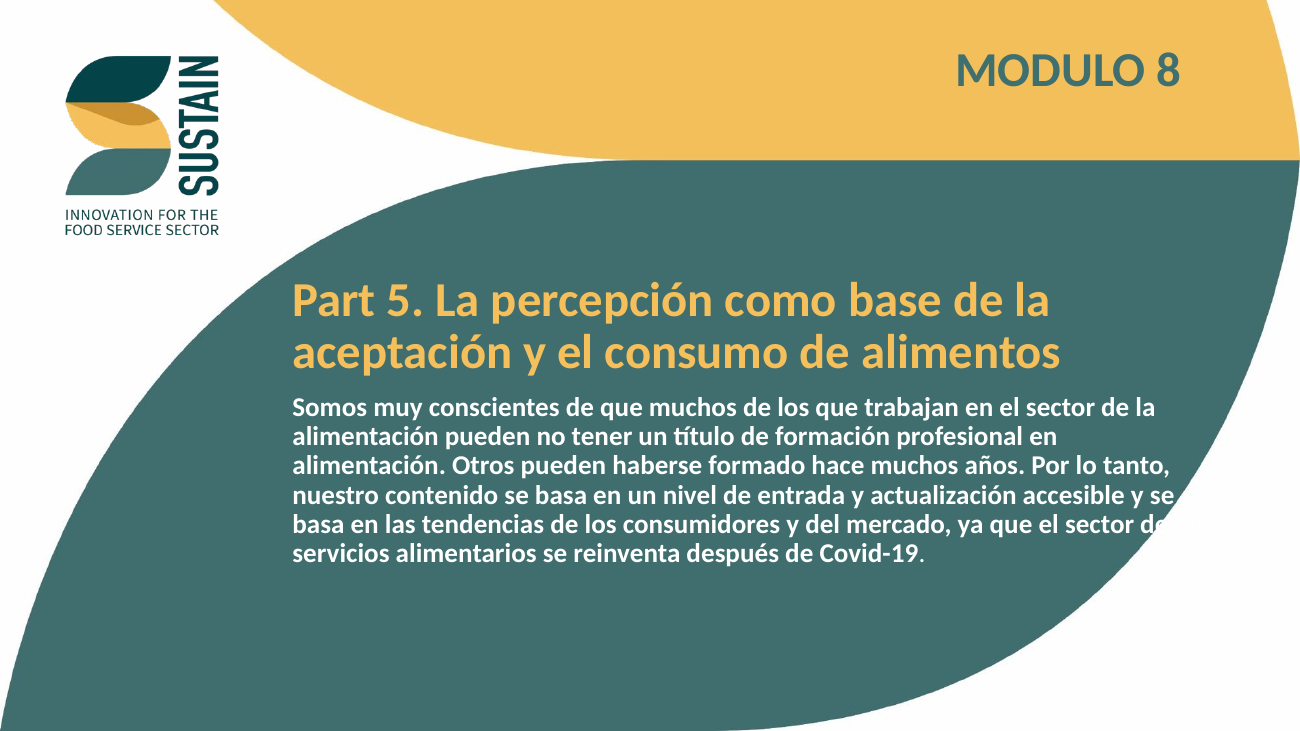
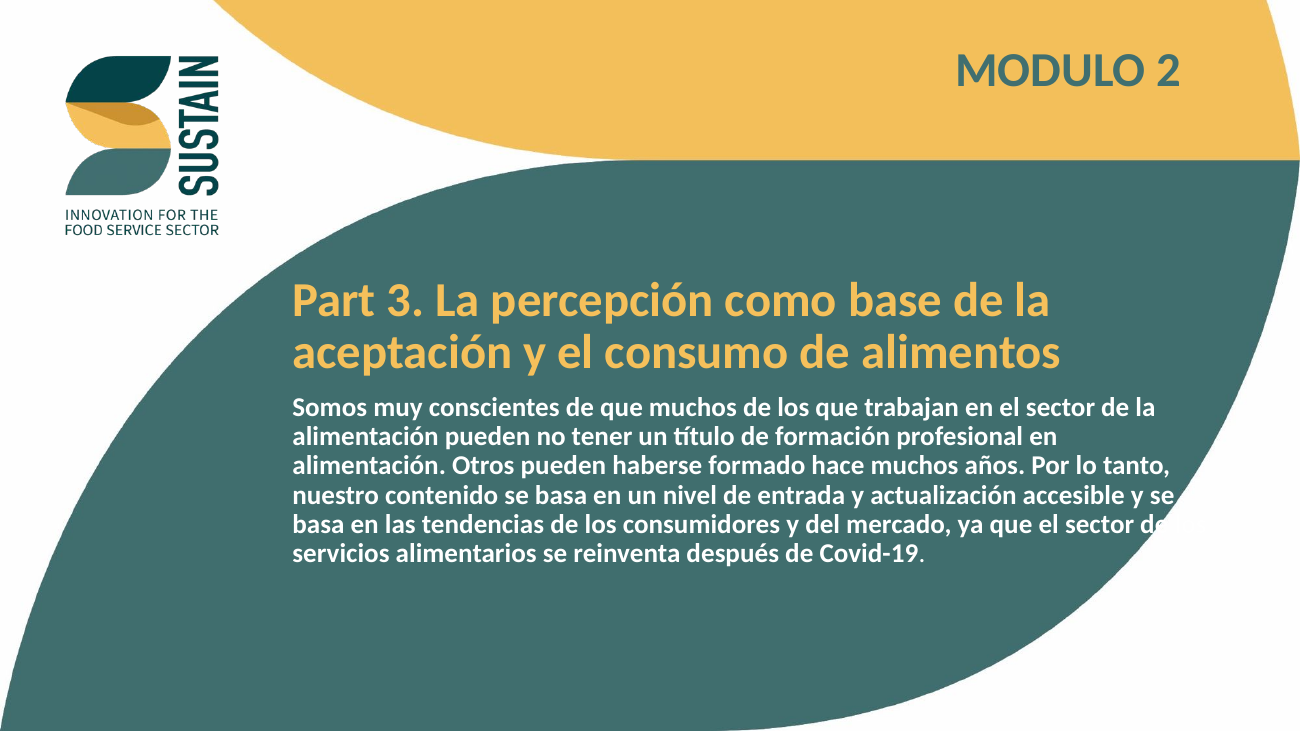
8: 8 -> 2 (1169, 70)
5: 5 -> 3 (405, 300)
